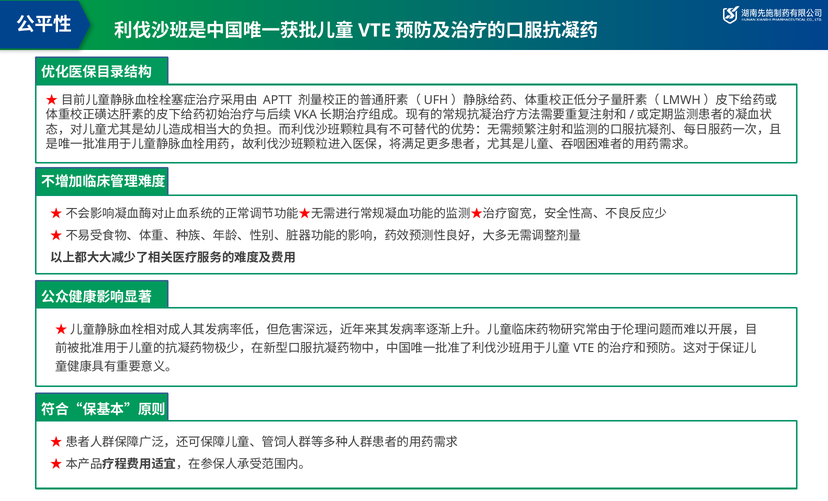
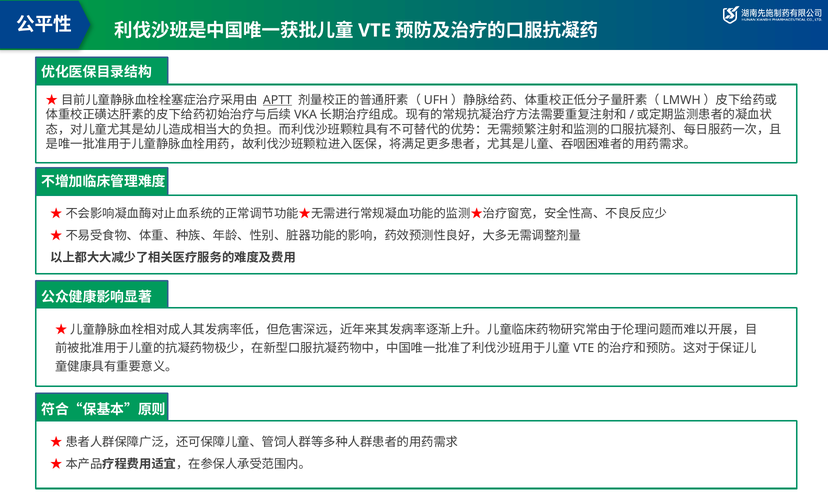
APTT underline: none -> present (277, 100)
